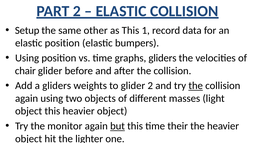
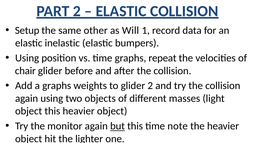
as This: This -> Will (130, 30)
elastic position: position -> inelastic (62, 43)
graphs gliders: gliders -> repeat (162, 58)
a gliders: gliders -> graphs (57, 86)
the underline: present -> none (196, 86)
their: their -> note (178, 126)
